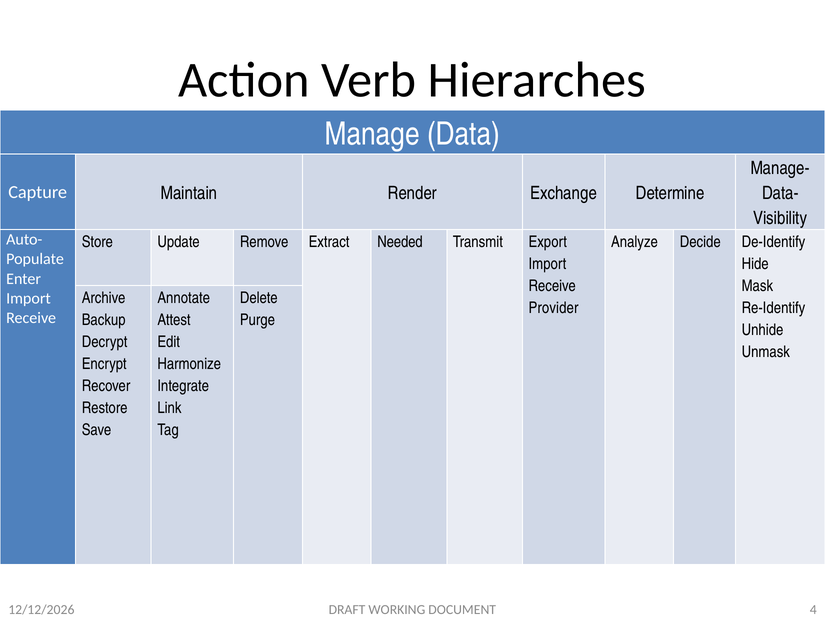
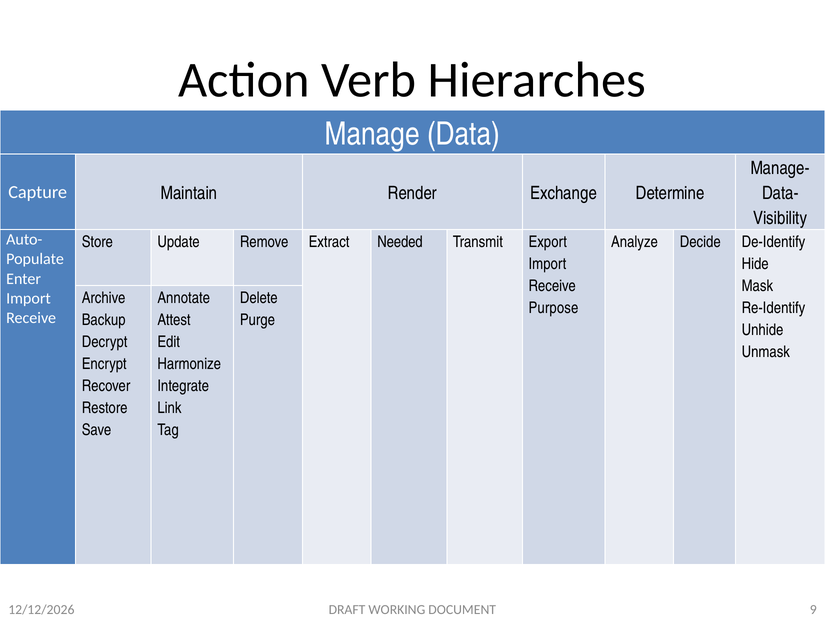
Provider: Provider -> Purpose (553, 308)
4: 4 -> 9 (813, 609)
